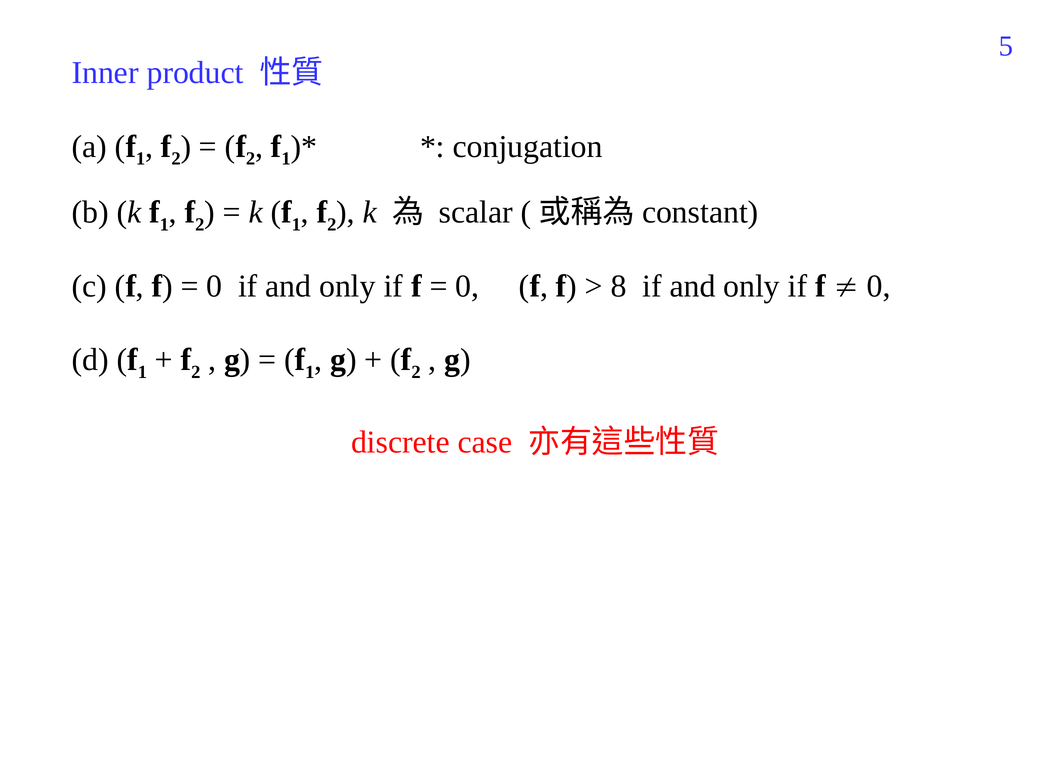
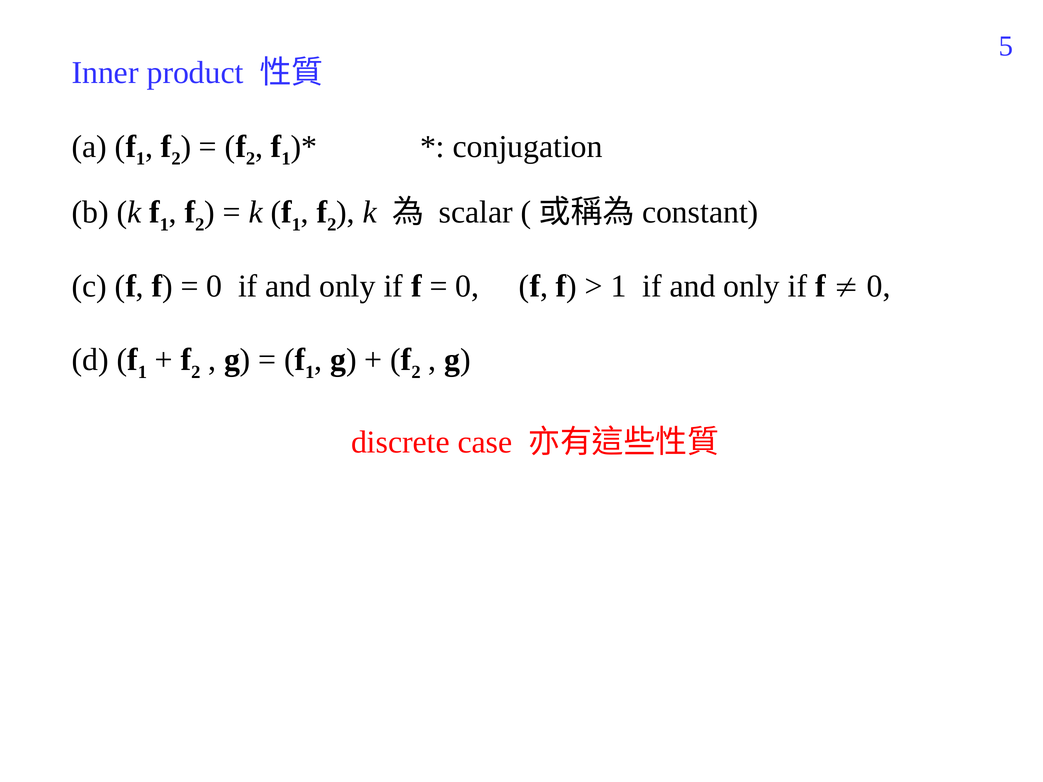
8: 8 -> 1 (619, 286)
